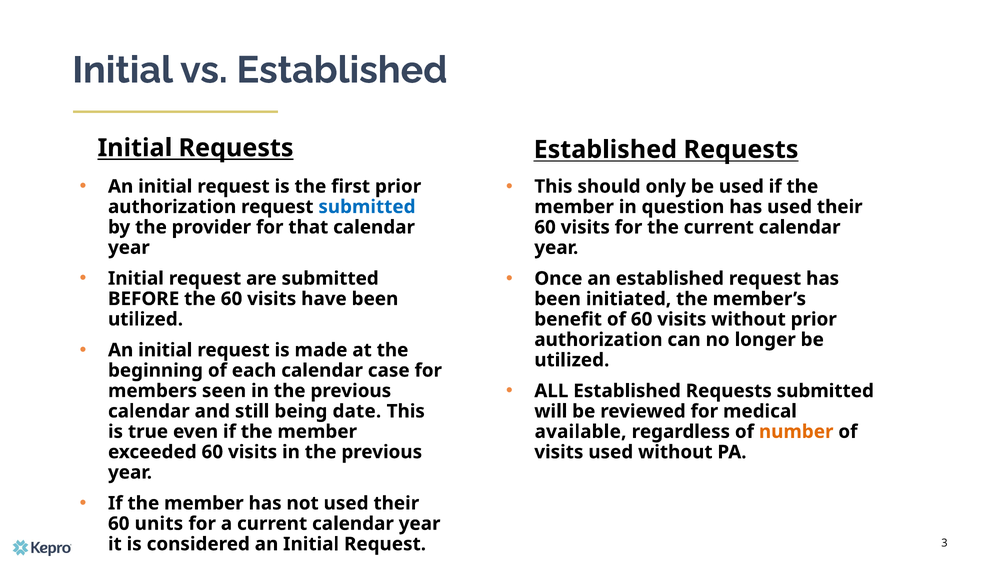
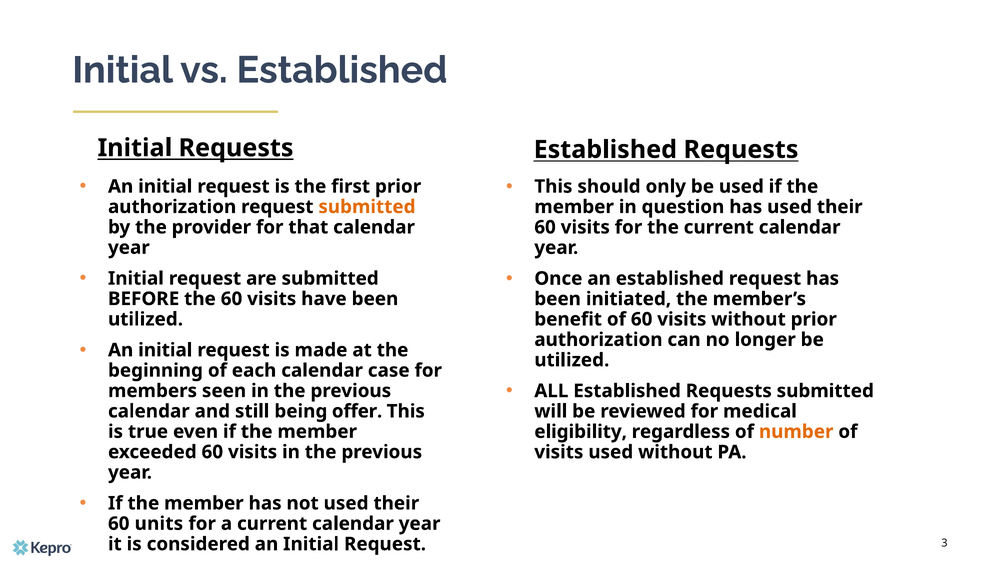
submitted colour: blue -> orange (367, 207)
date: date -> offer (357, 411)
available: available -> eligibility (581, 432)
